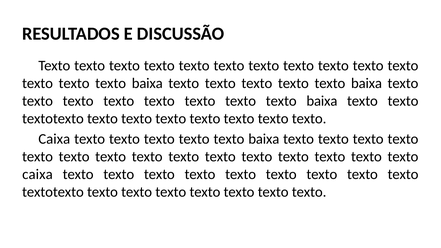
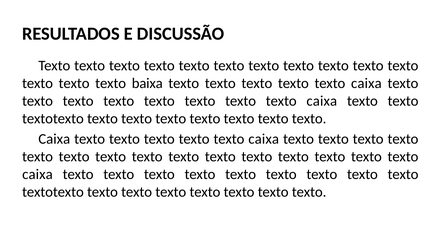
baixa: baixa -> caixa (366, 83)
baixa: baixa -> caixa (322, 101)
baixa: baixa -> caixa (264, 139)
